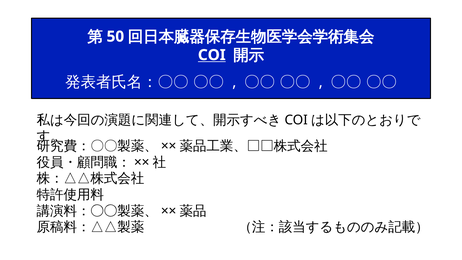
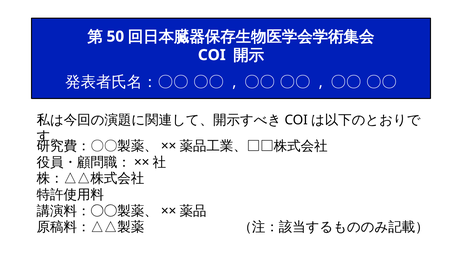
COI underline: present -> none (212, 55)
